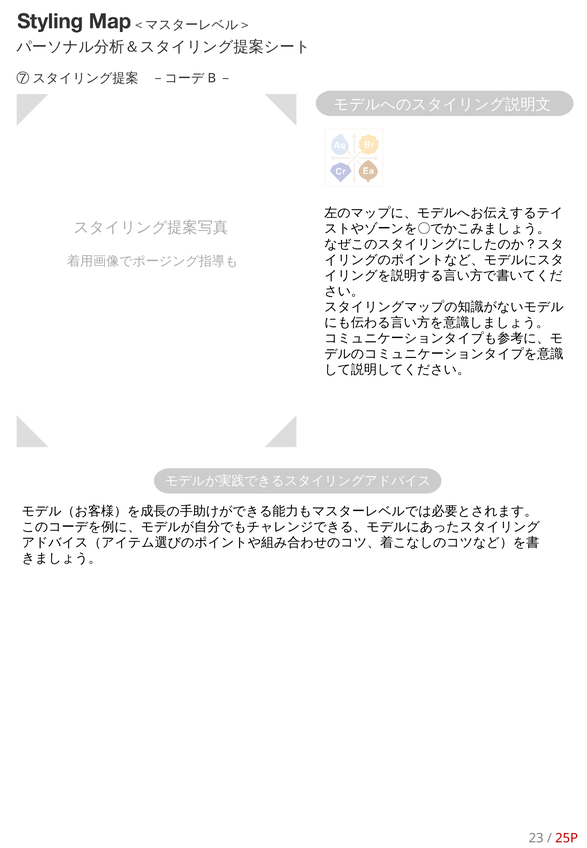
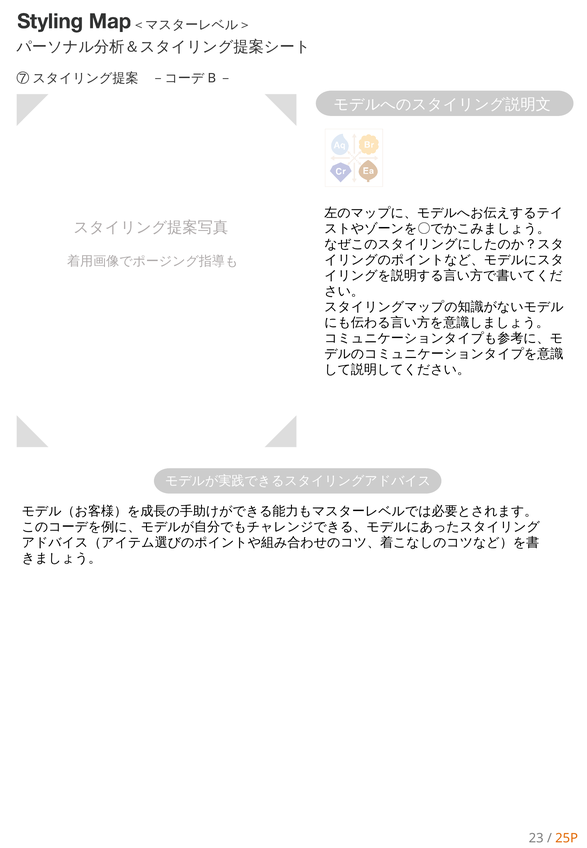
25P colour: red -> orange (567, 838)
